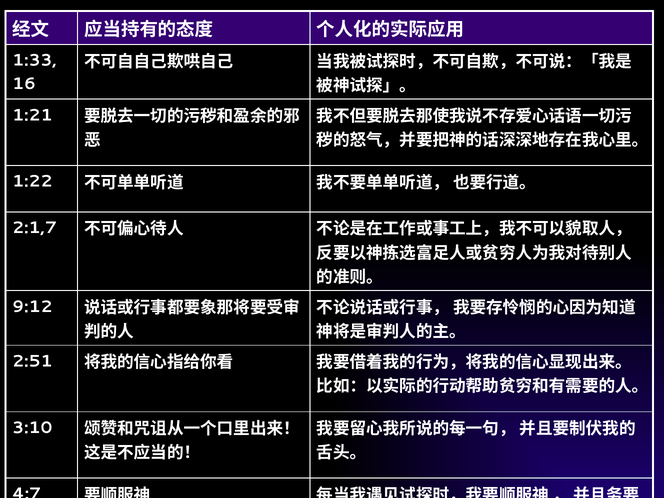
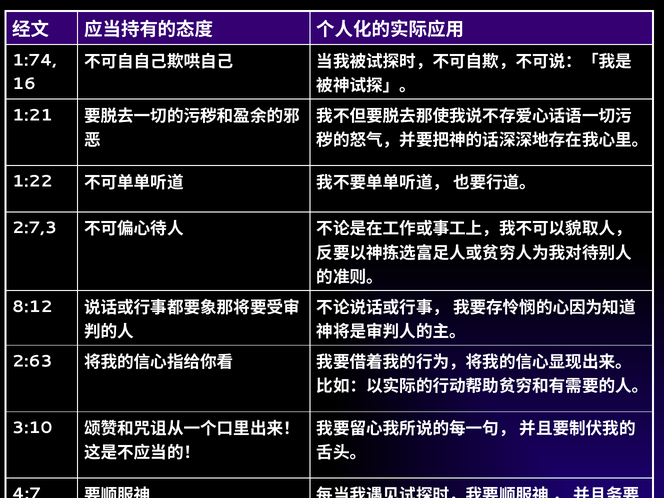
1:33: 1:33 -> 1:74 (35, 60)
2:1,7: 2:1,7 -> 2:7,3 (35, 228)
9:12: 9:12 -> 8:12 (32, 307)
2:51: 2:51 -> 2:63 (32, 361)
